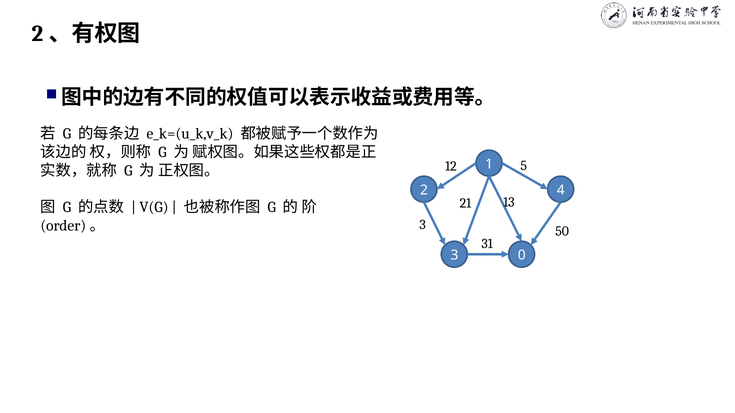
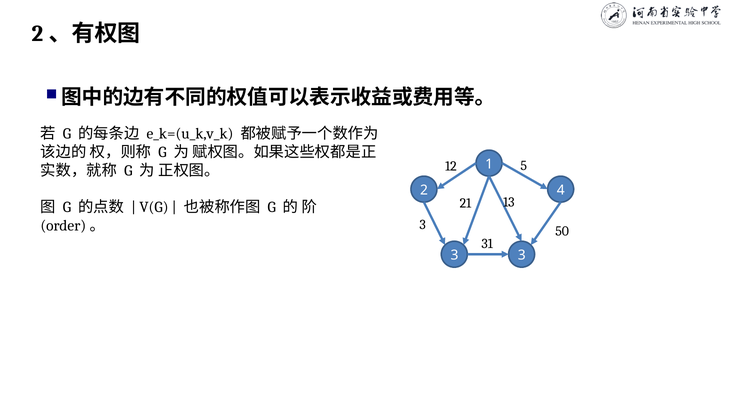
3 0: 0 -> 3 (522, 255)
